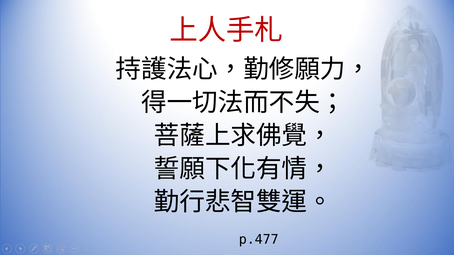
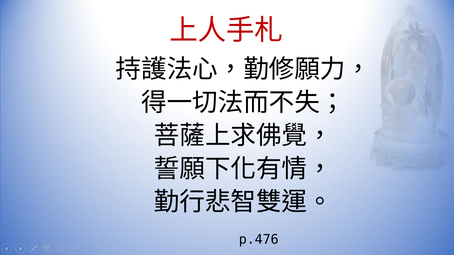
p.477: p.477 -> p.476 (259, 240)
